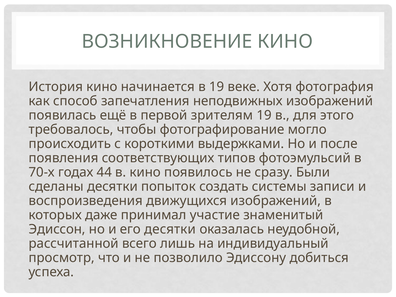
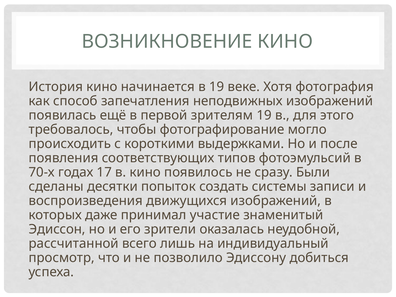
44: 44 -> 17 (104, 172)
его десятки: десятки -> зрители (170, 229)
